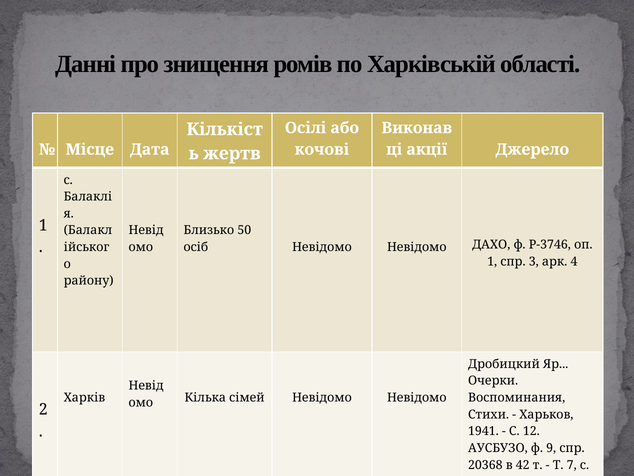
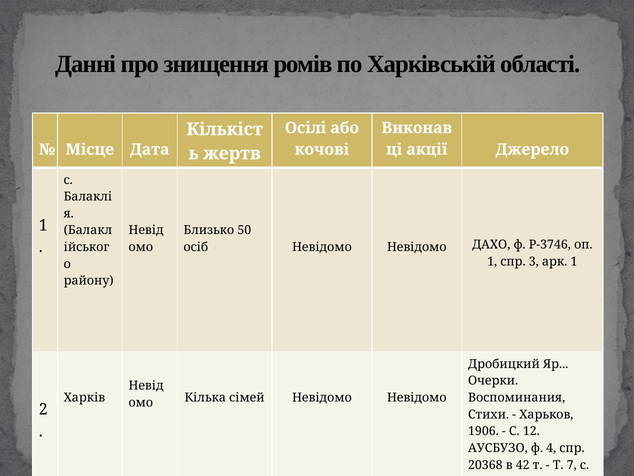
арк 4: 4 -> 1 (574, 261)
1941: 1941 -> 1906 (483, 431)
9: 9 -> 4 (551, 448)
